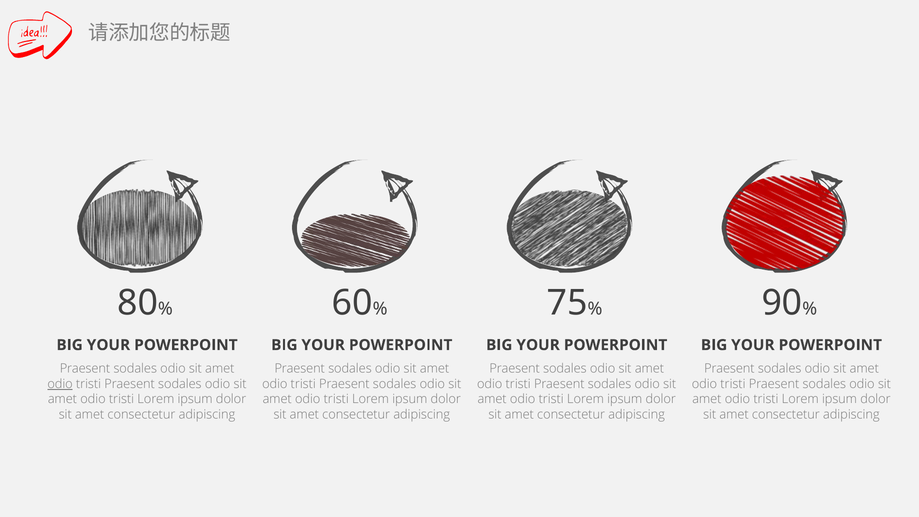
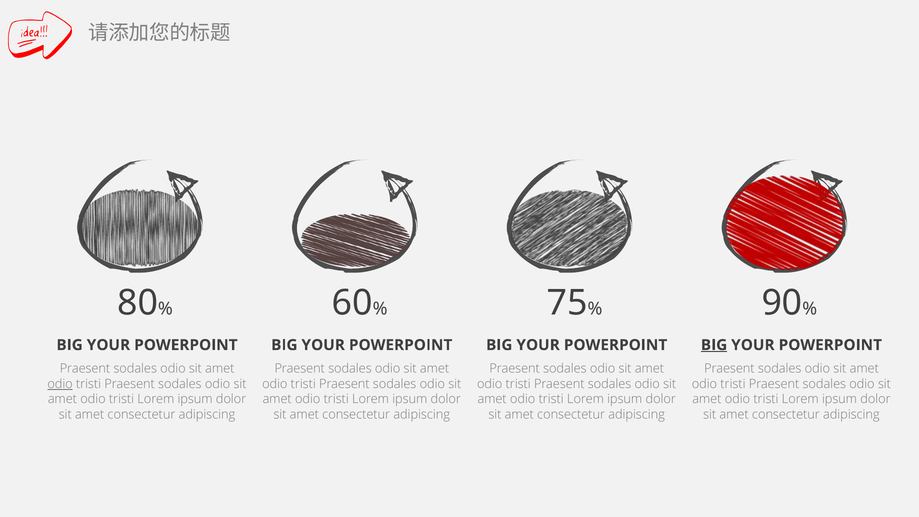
BIG underline: none -> present (714, 345)
